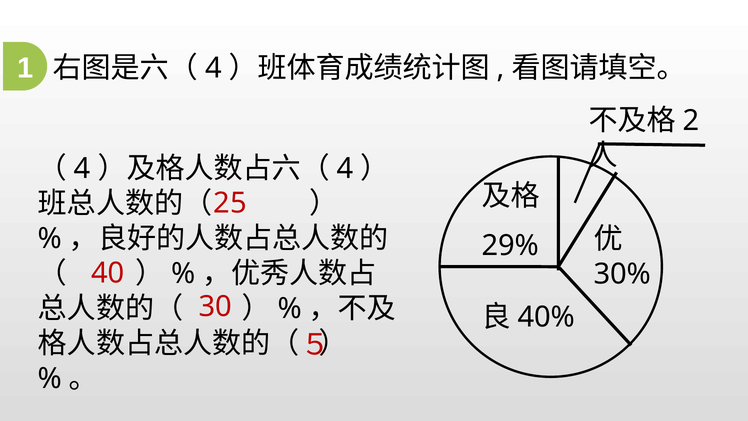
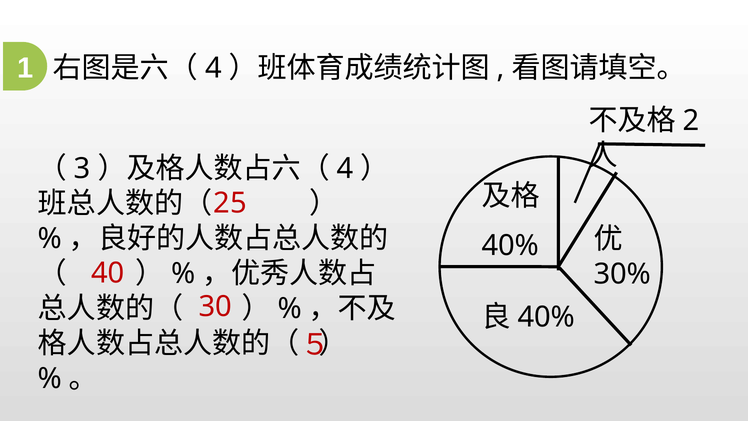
4: 4 -> 3 (82, 169)
29%: 29% -> 40% (510, 245)
